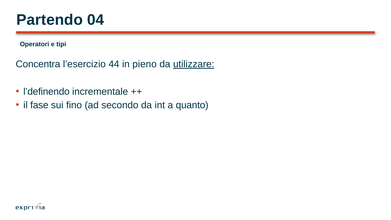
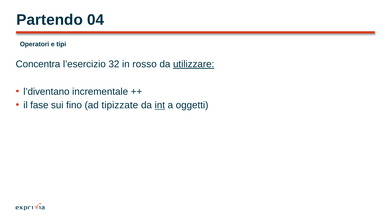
44: 44 -> 32 (114, 64)
pieno: pieno -> rosso (145, 64)
l’definendo: l’definendo -> l’diventano (46, 92)
secondo: secondo -> tipizzate (120, 105)
int underline: none -> present (160, 105)
quanto: quanto -> oggetti (192, 105)
